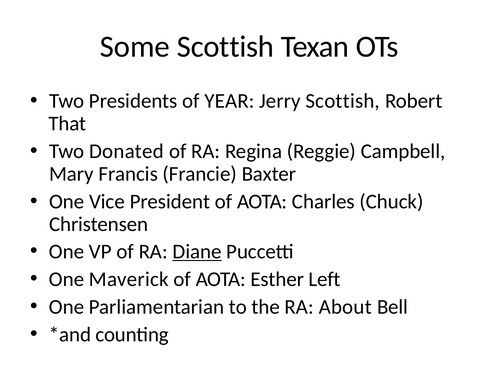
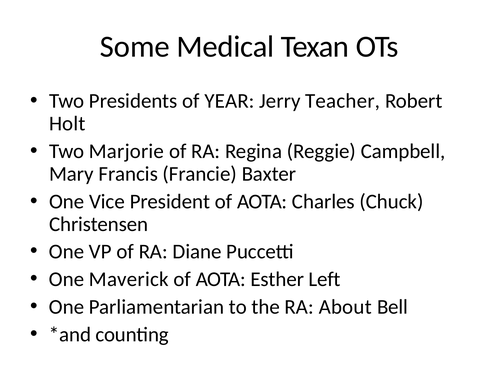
Some Scottish: Scottish -> Medical (225, 47)
Jerry Scottish: Scottish -> Teacher (343, 101)
That: That -> Holt (67, 124)
Donated: Donated -> Marjorie (126, 151)
Diane underline: present -> none (197, 252)
